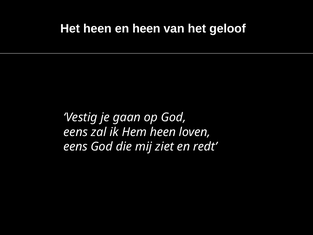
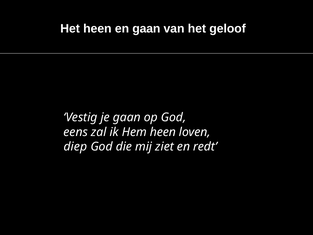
en heen: heen -> gaan (146, 29)
eens: eens -> diep (75, 146)
